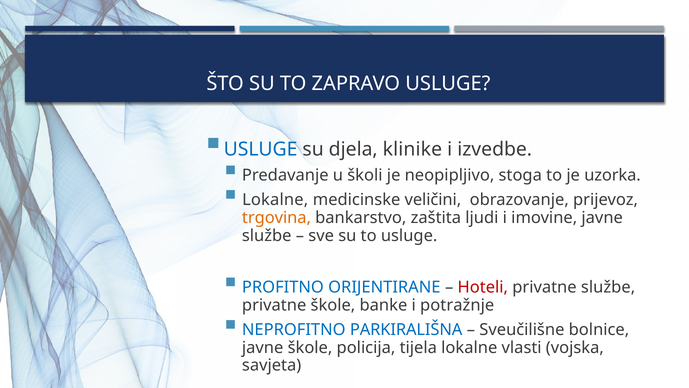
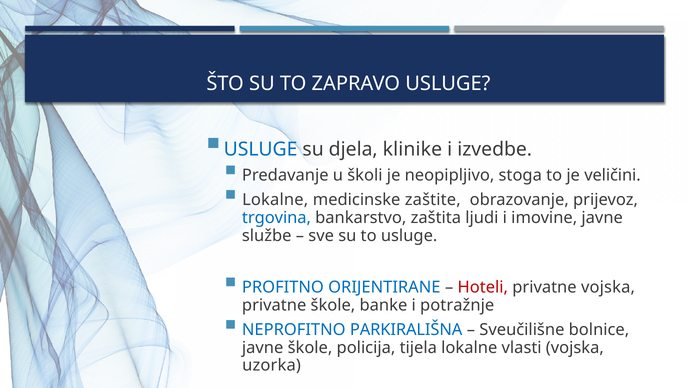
uzorka: uzorka -> veličini (612, 175)
veličini: veličini -> zaštite (433, 200)
trgovina colour: orange -> blue (276, 218)
privatne službe: službe -> vojska (608, 287)
savjeta: savjeta -> uzorka (272, 365)
